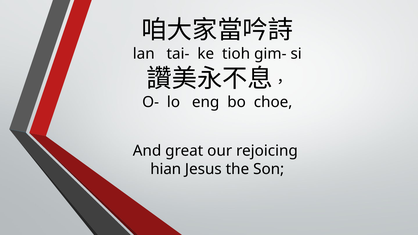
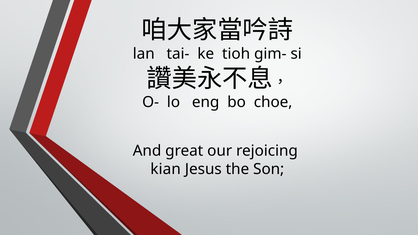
hian: hian -> kian (166, 169)
